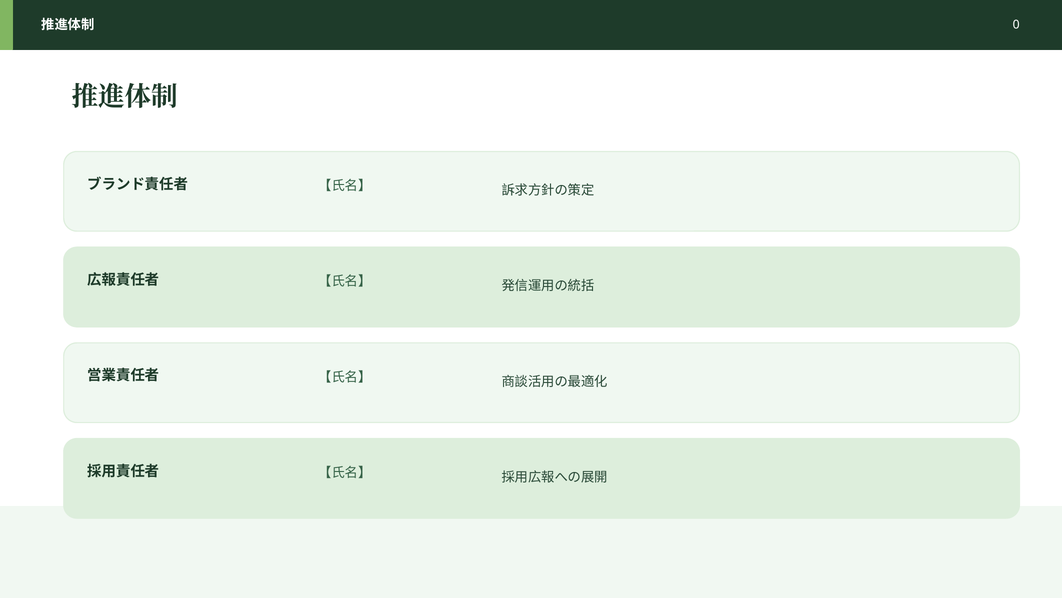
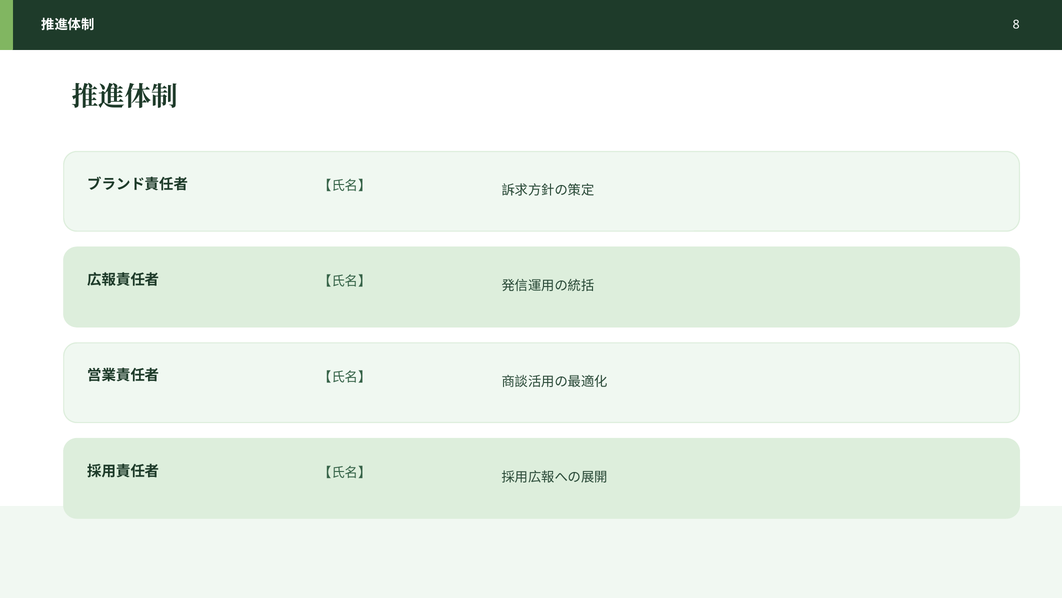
0: 0 -> 8 (1016, 25)
